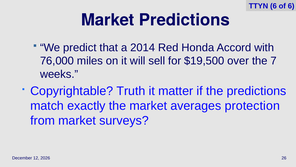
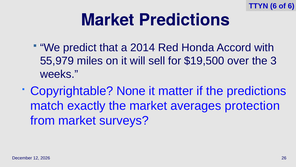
76,000: 76,000 -> 55,979 (57, 61)
7: 7 -> 3 (274, 61)
Truth: Truth -> None (131, 91)
